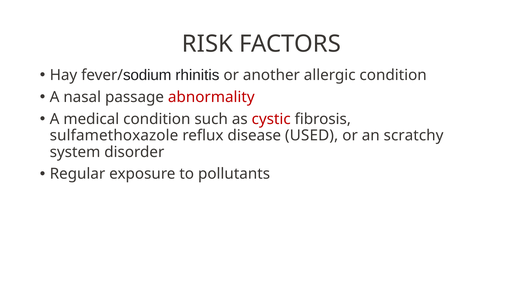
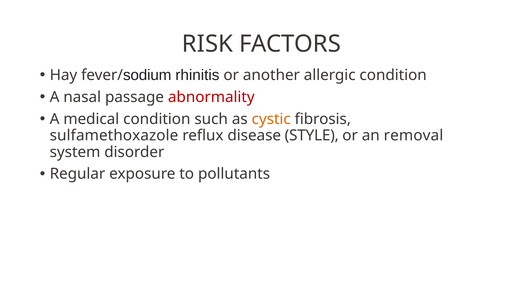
cystic colour: red -> orange (271, 119)
USED: USED -> STYLE (312, 136)
scratchy: scratchy -> removal (414, 136)
